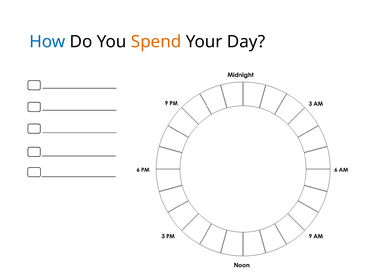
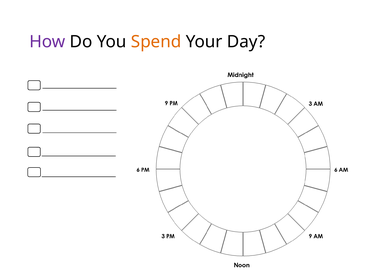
How colour: blue -> purple (47, 42)
